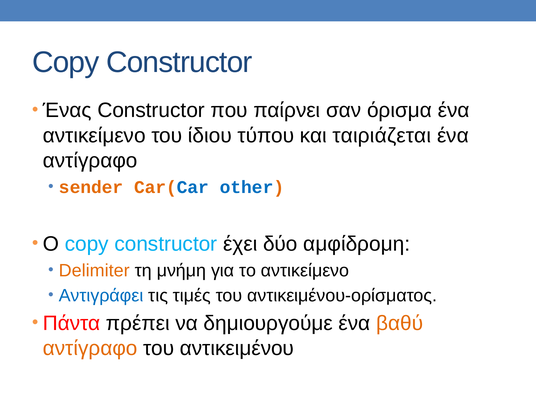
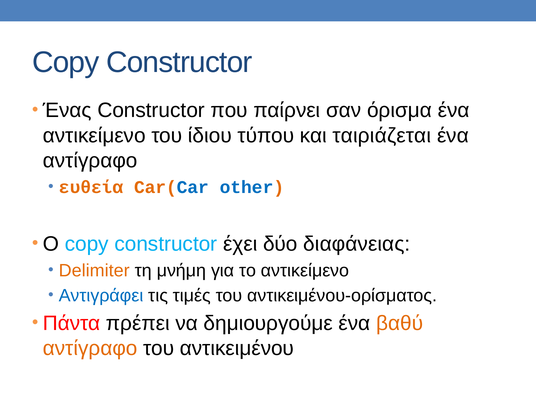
sender: sender -> ευθεία (91, 187)
αμφίδρομη: αμφίδρομη -> διαφάνειας (357, 244)
